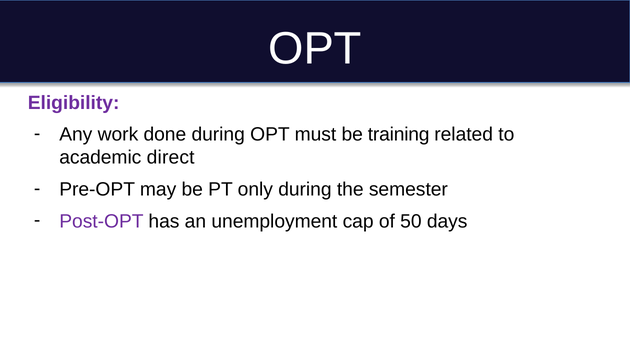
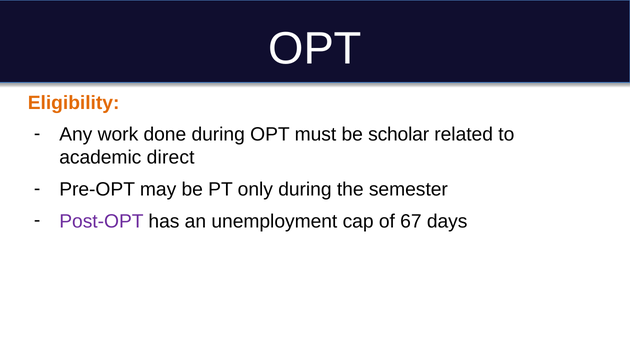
Eligibility colour: purple -> orange (74, 103)
training: training -> scholar (399, 135)
50: 50 -> 67 (411, 221)
